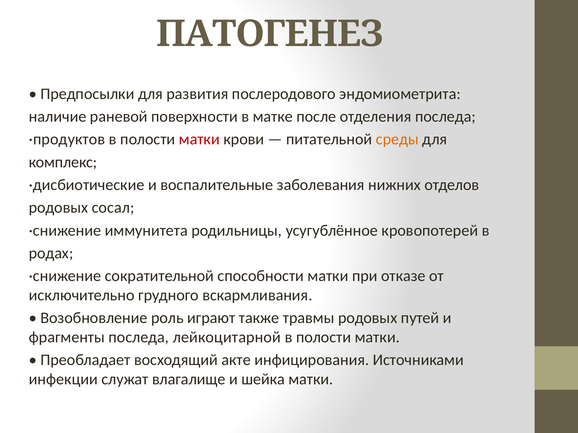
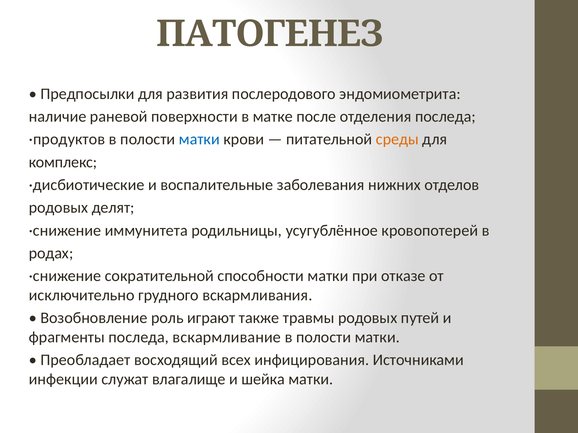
матки colour: red -> blue (199, 139)
сосал: сосал -> делят (113, 208)
лейкоцитарной: лейкоцитарной -> вскармливание (227, 338)
акте: акте -> всех (236, 360)
